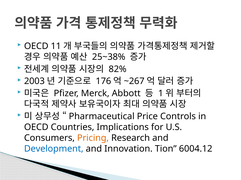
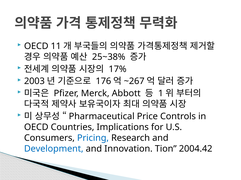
82%: 82% -> 17% (118, 69)
Pricing colour: orange -> blue (93, 138)
6004.12: 6004.12 -> 2004.42 (196, 149)
